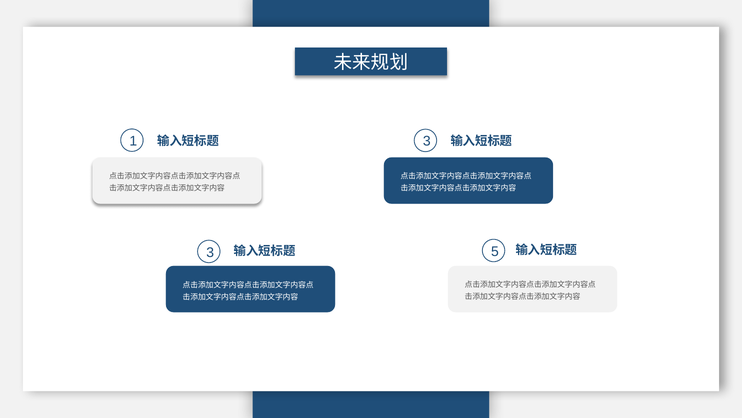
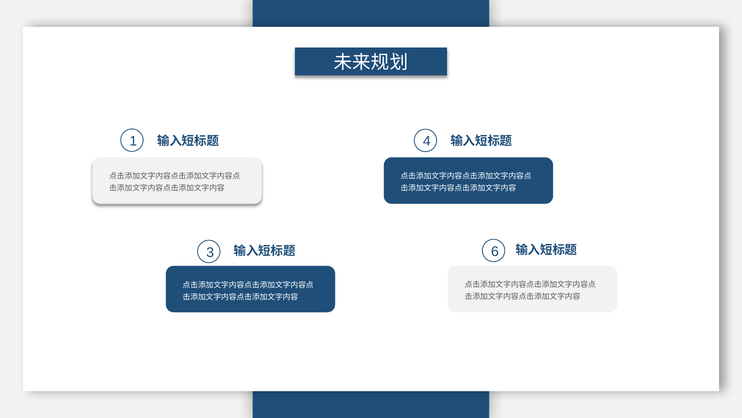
1 3: 3 -> 4 (427, 141)
5: 5 -> 6 (495, 251)
